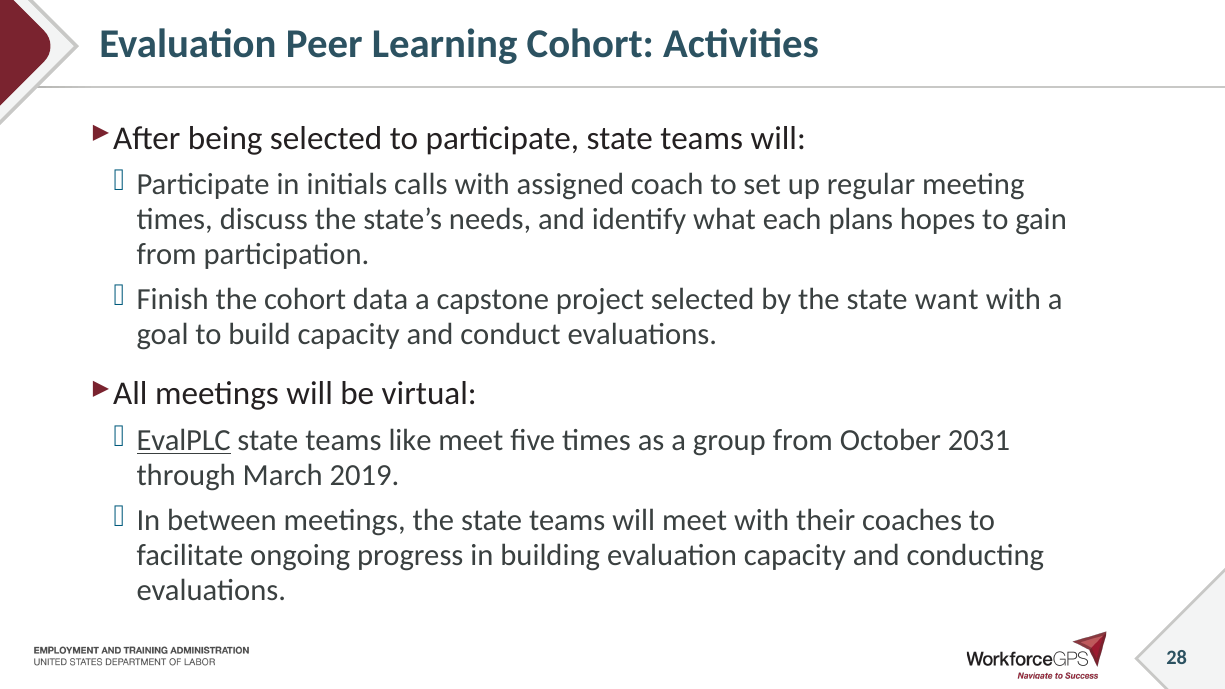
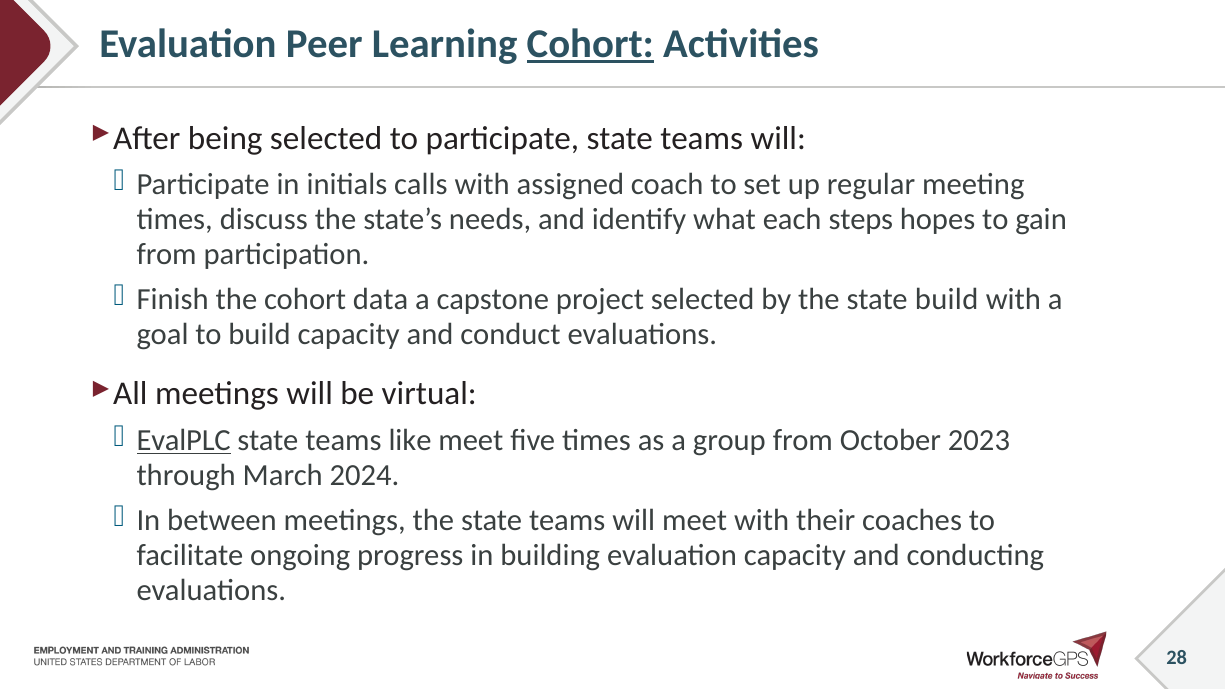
Cohort underline: none -> present (590, 44)
plans: plans -> steps (861, 220)
state want: want -> build (947, 300)
2031: 2031 -> 2023 (979, 440)
2019: 2019 -> 2024 (365, 475)
